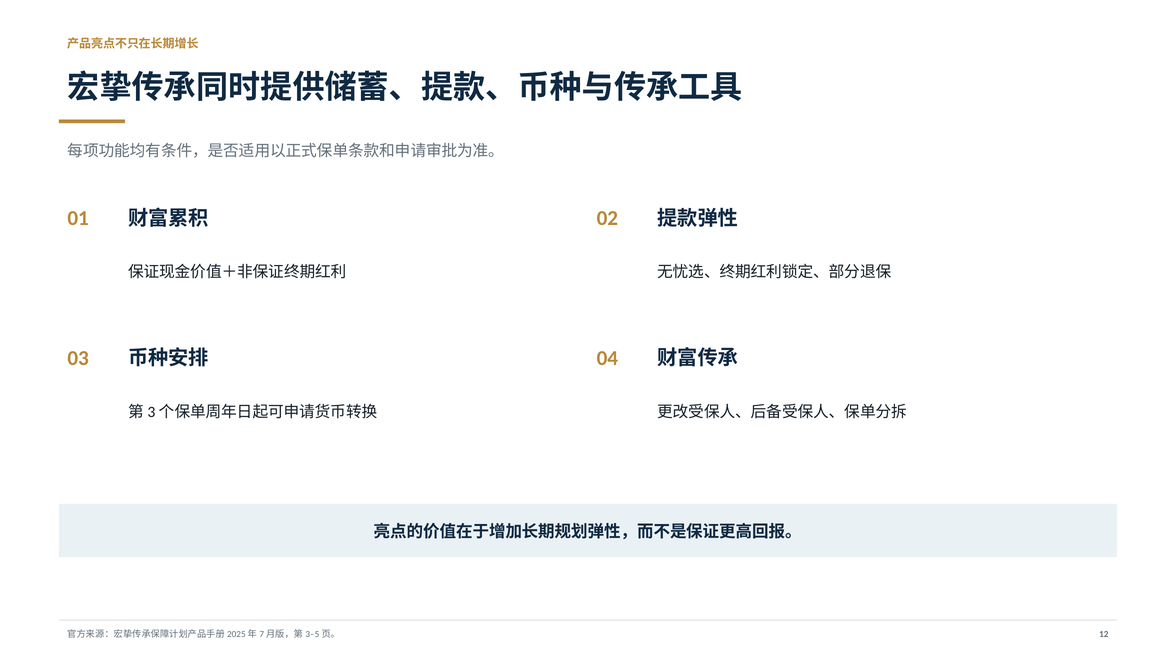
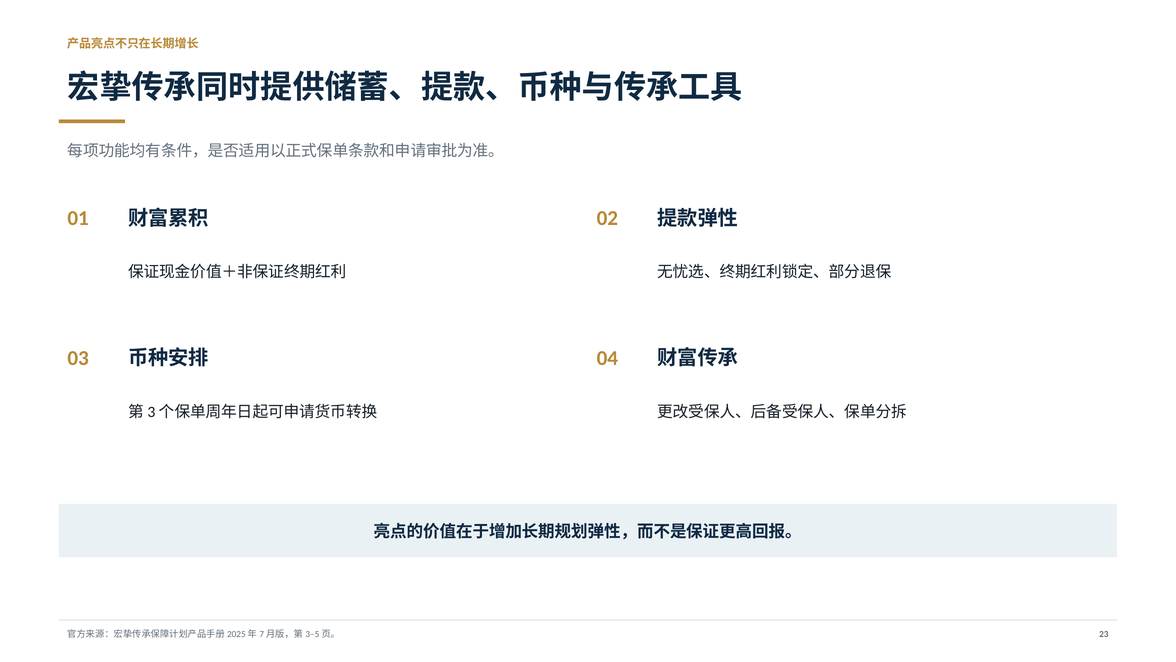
12: 12 -> 23 (1104, 634)
